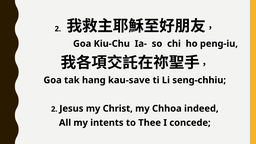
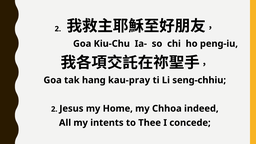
kau-save: kau-save -> kau-pray (129, 80)
Christ: Christ -> Home (118, 109)
